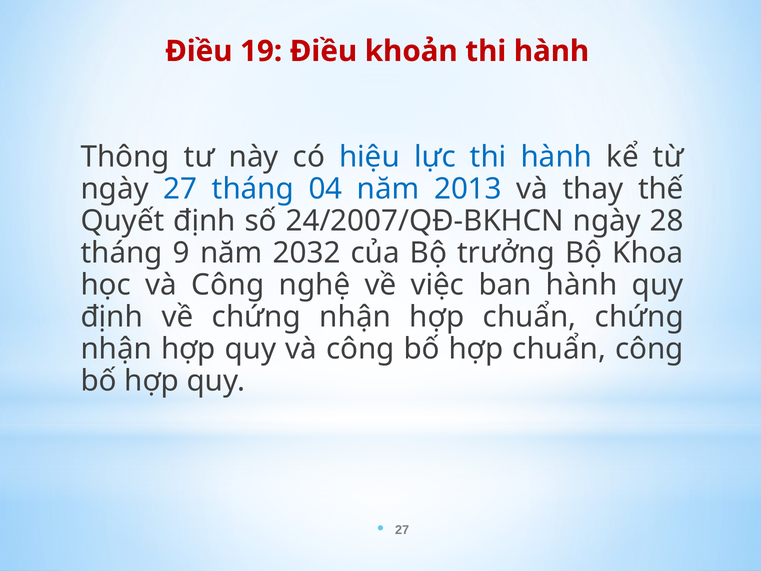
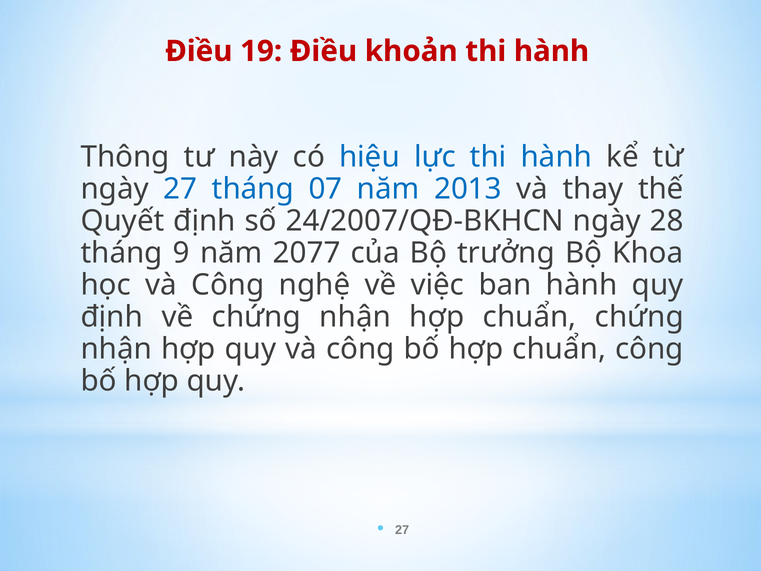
04: 04 -> 07 (325, 189)
2032: 2032 -> 2077 (307, 253)
